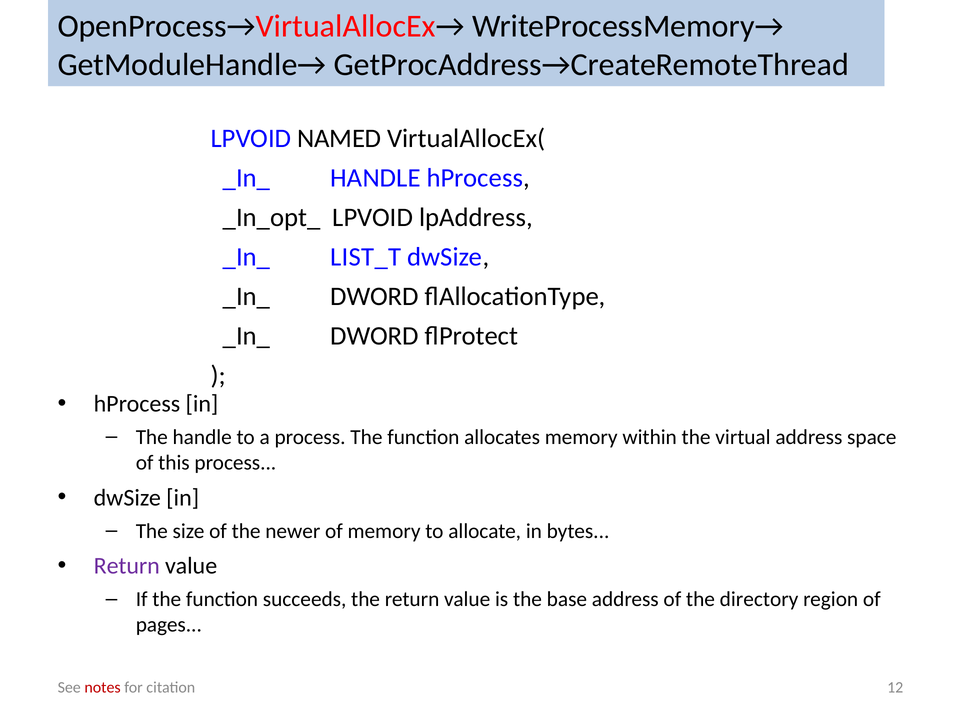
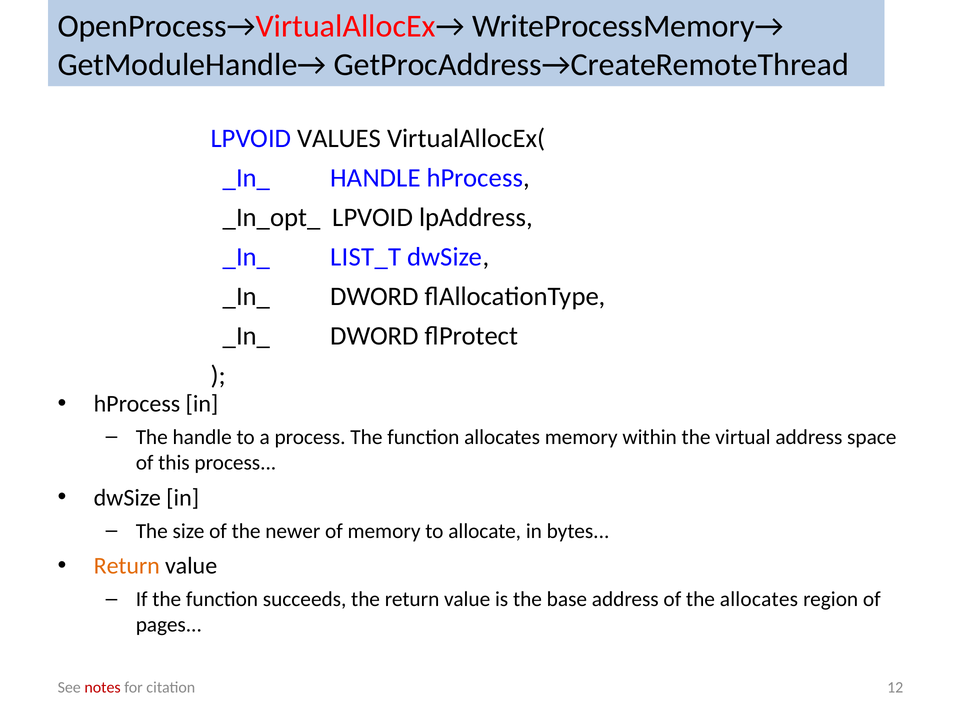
NAMED: NAMED -> VALUES (339, 139)
Return colour: purple -> orange (127, 567)
the directory: directory -> allocates (759, 600)
